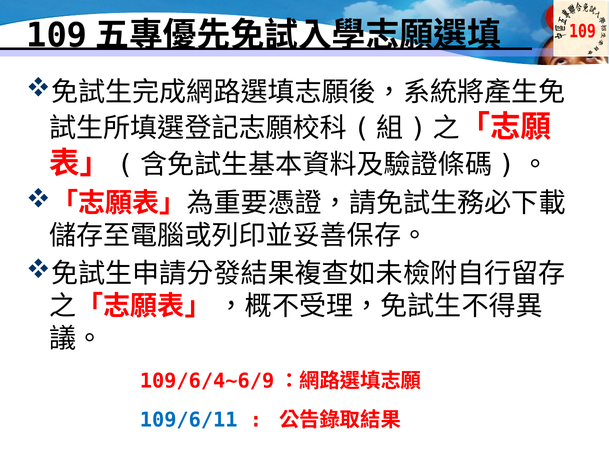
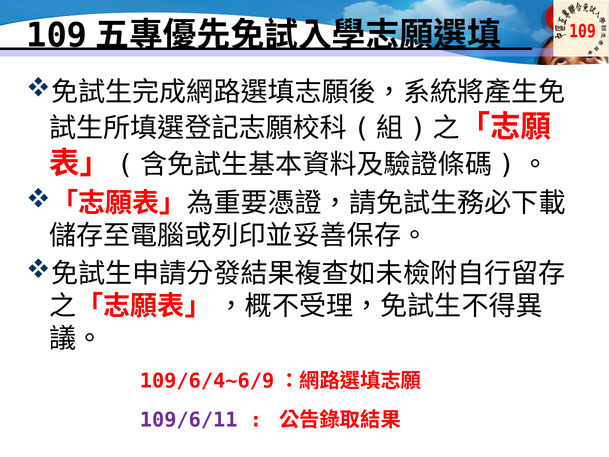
109/6/11 colour: blue -> purple (189, 420)
